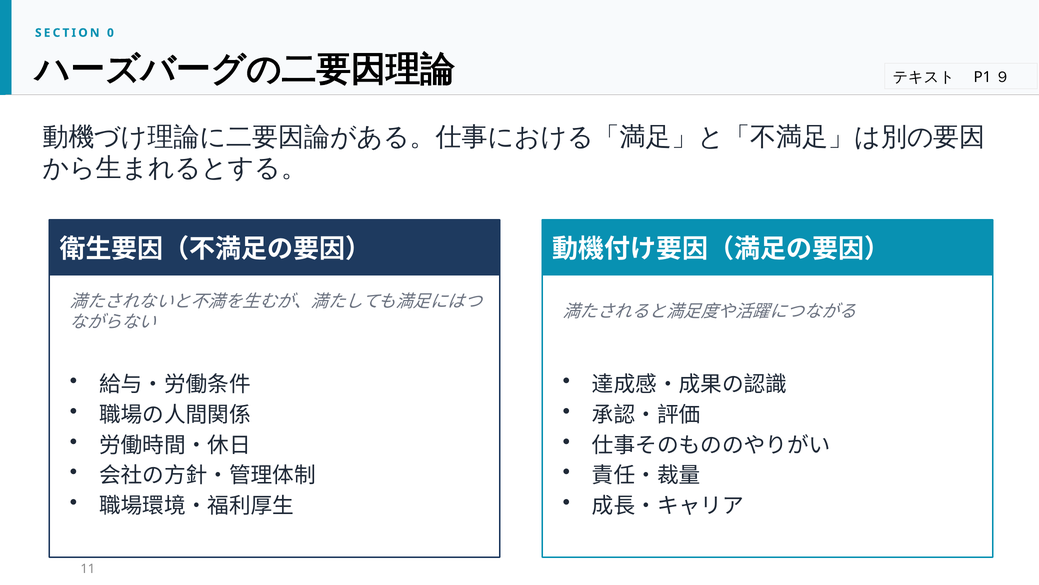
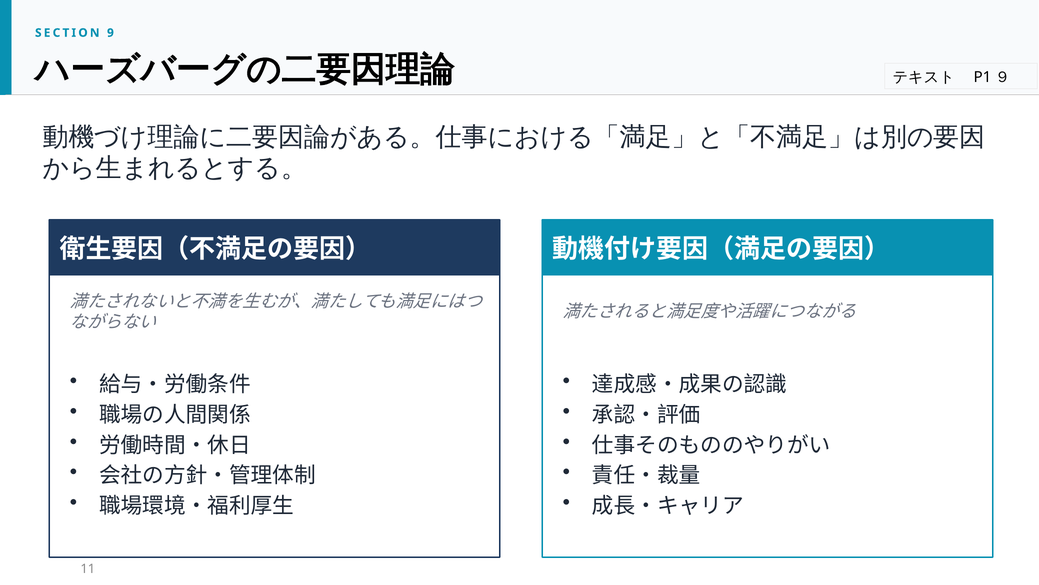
0: 0 -> 9 (110, 33)
